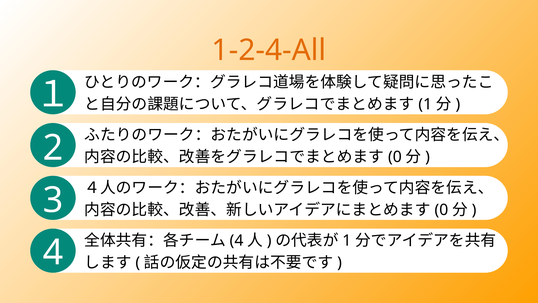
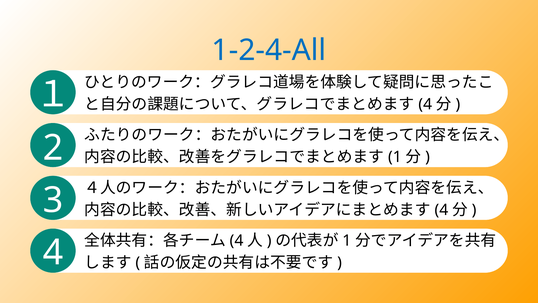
1-2-4-All colour: orange -> blue (269, 50)
1: 1 -> 4 (425, 104)
0: 0 -> 1 (395, 157)
0: 0 -> 4 (441, 210)
